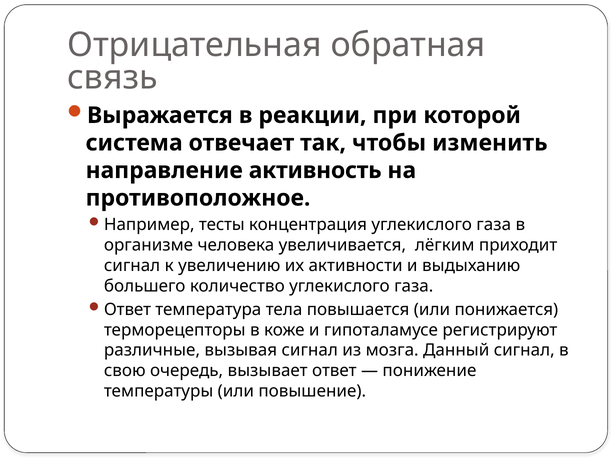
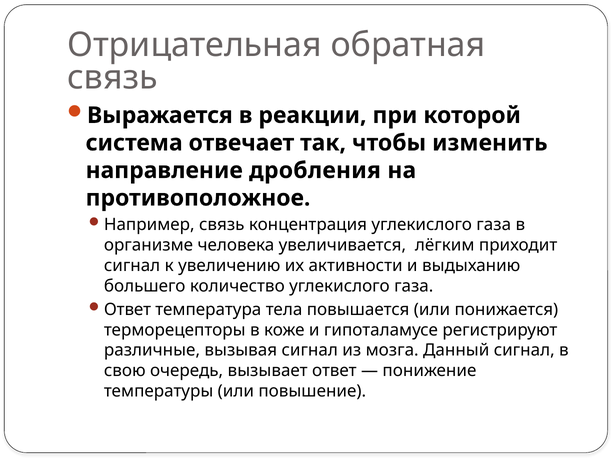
активность: активность -> дробления (315, 170)
Например тесты: тесты -> связь (222, 225)
